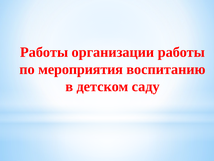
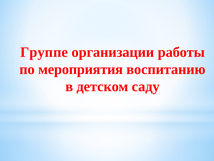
Работы: Работы -> Группе (44, 52)
